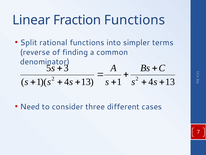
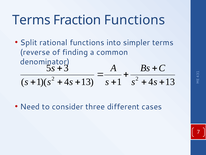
Linear: Linear -> Terms (31, 20)
